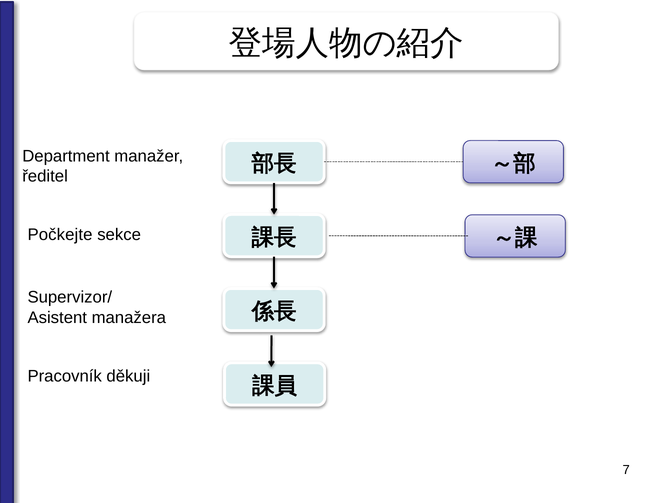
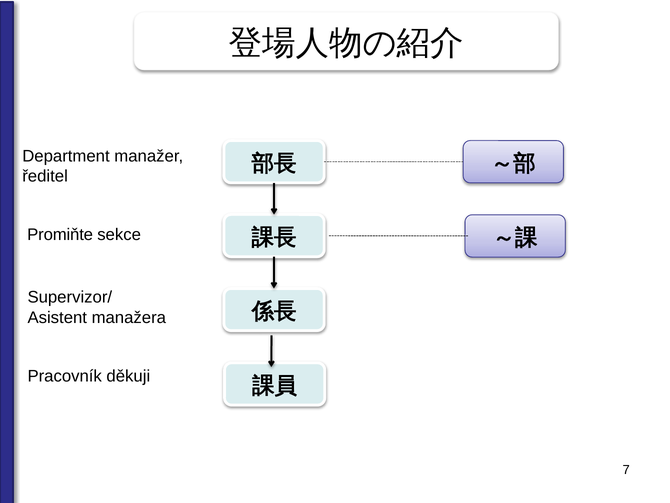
Počkejte: Počkejte -> Promiňte (60, 234)
